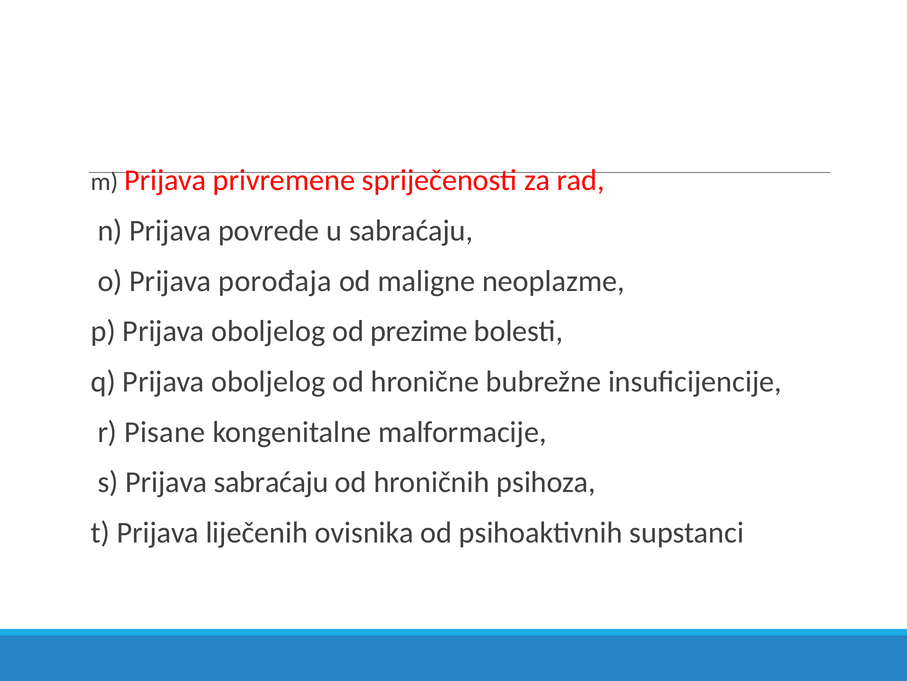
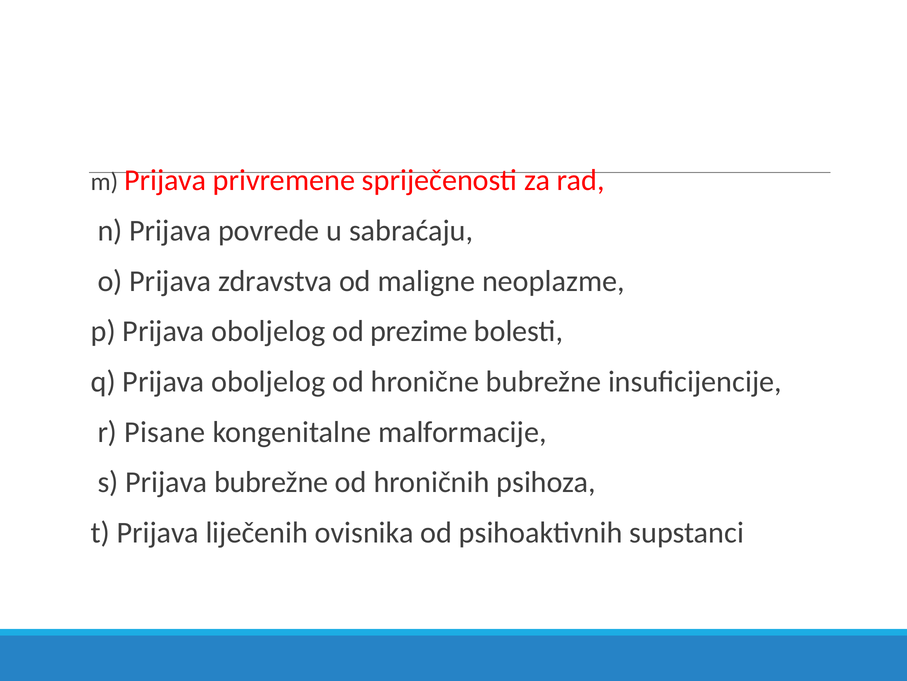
porođaja: porođaja -> zdravstva (275, 281)
Prijava sabraćaju: sabraćaju -> bubrežne (271, 482)
